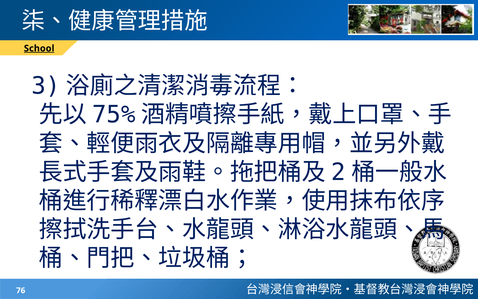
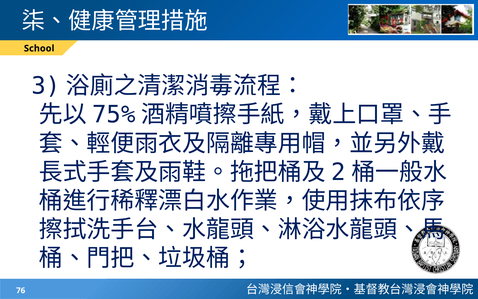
School underline: present -> none (39, 48)
